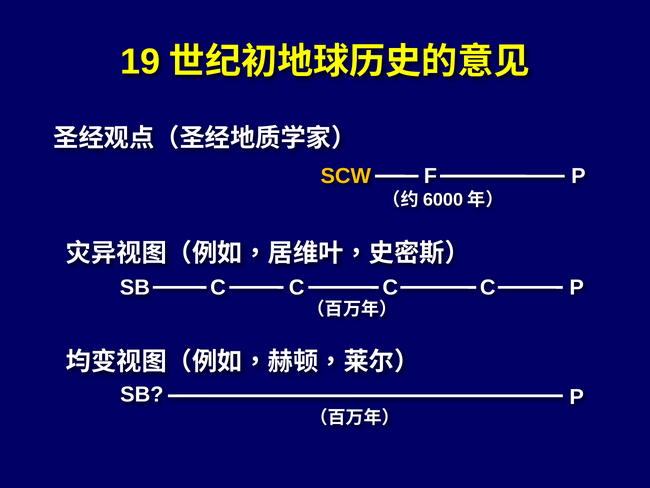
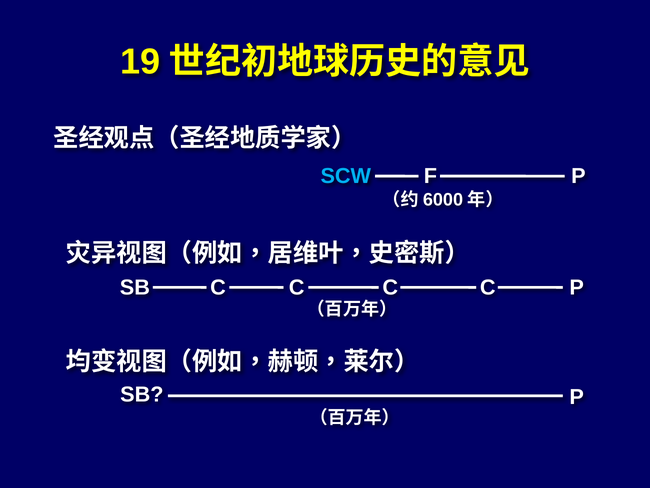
SCW colour: yellow -> light blue (346, 176)
